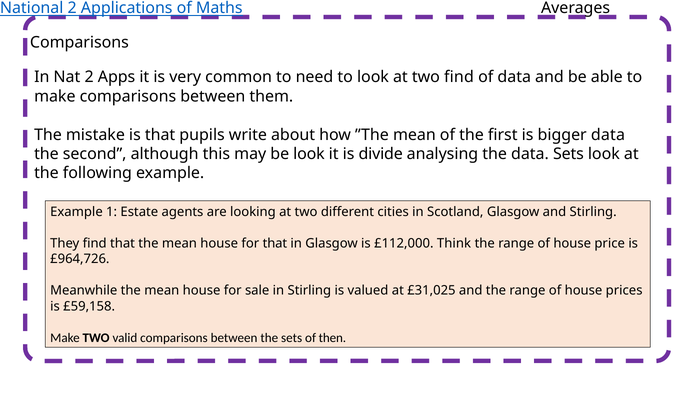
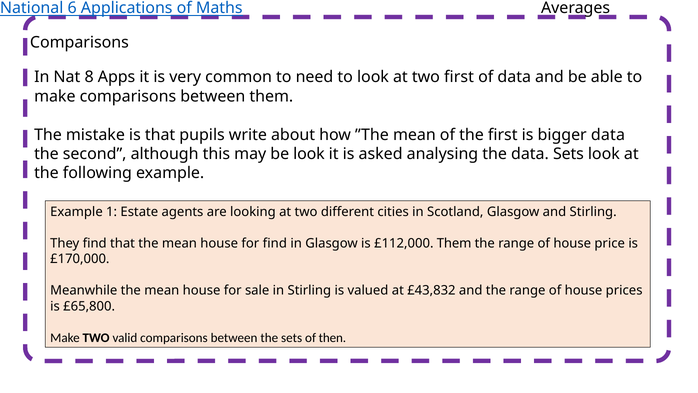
National 2: 2 -> 6 (72, 8)
Nat 2: 2 -> 8 (89, 77)
two find: find -> first (459, 77)
divide: divide -> asked (381, 154)
for that: that -> find (275, 243)
£112,000 Think: Think -> Them (454, 243)
£964,726: £964,726 -> £170,000 (80, 259)
£31,025: £31,025 -> £43,832 (431, 290)
£59,158: £59,158 -> £65,800 (89, 306)
